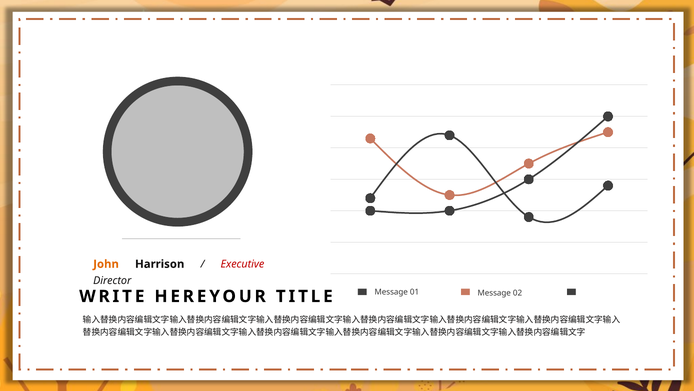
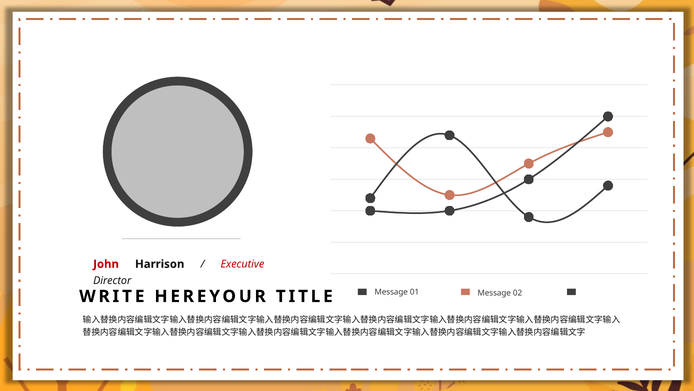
John colour: orange -> red (106, 264)
